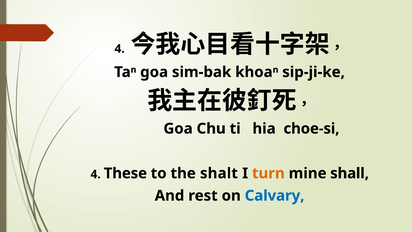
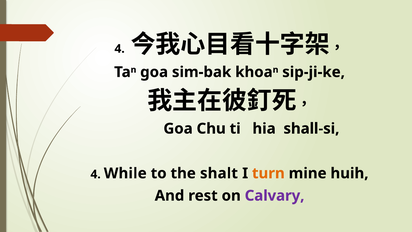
choe-si: choe-si -> shall-si (311, 128)
These: These -> While (125, 173)
shall: shall -> huih (349, 173)
Calvary colour: blue -> purple (275, 195)
